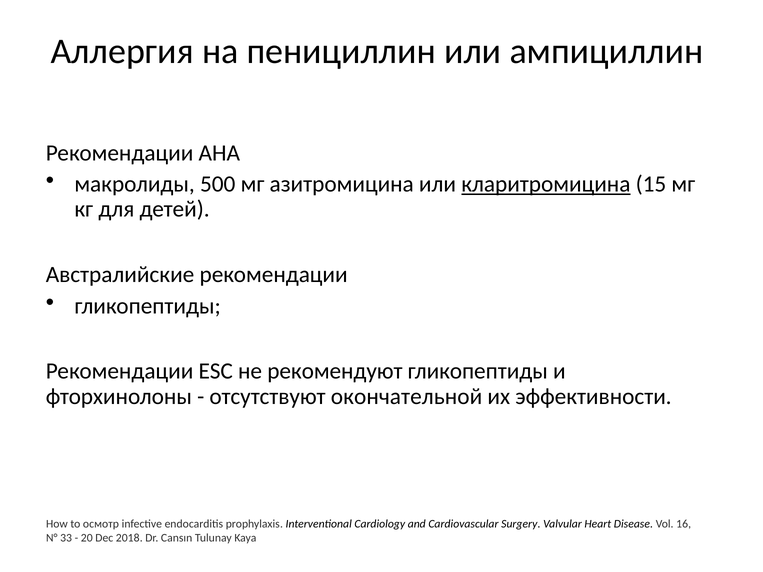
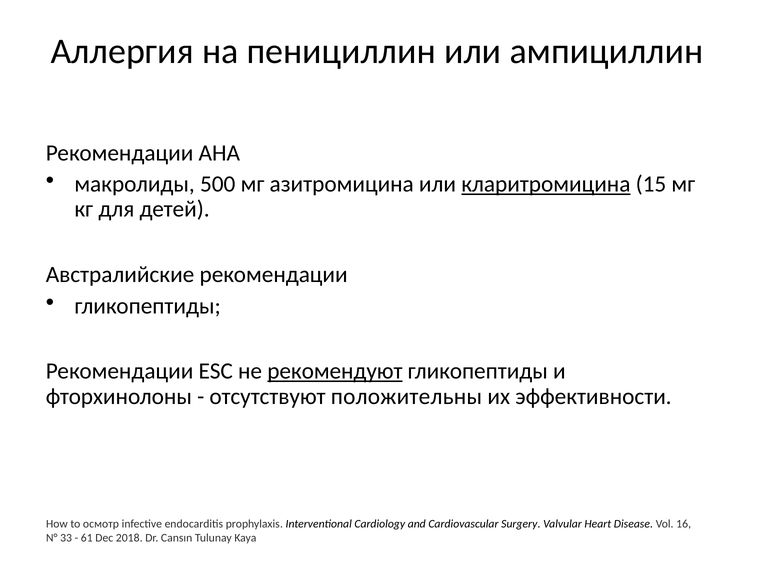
рекомендуют underline: none -> present (335, 371)
окончательной: окончательной -> положительны (406, 397)
20: 20 -> 61 (87, 538)
